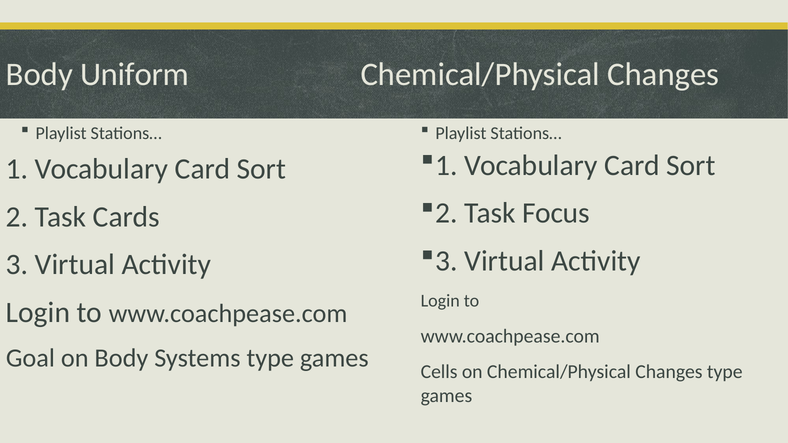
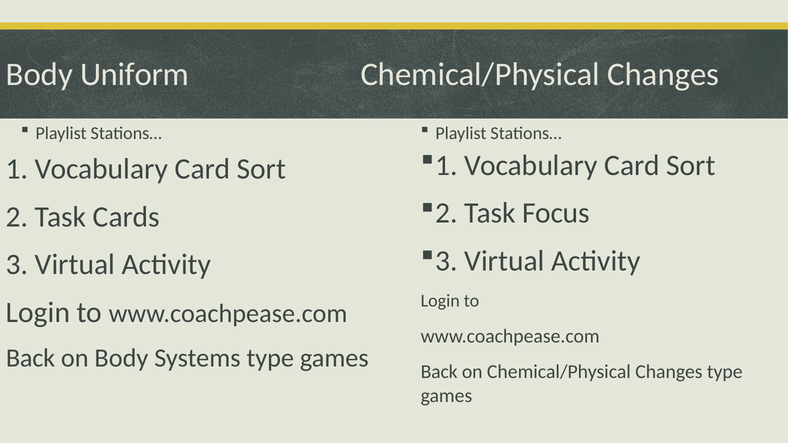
Goal: Goal -> Back (31, 358)
Cells: Cells -> Back (439, 372)
